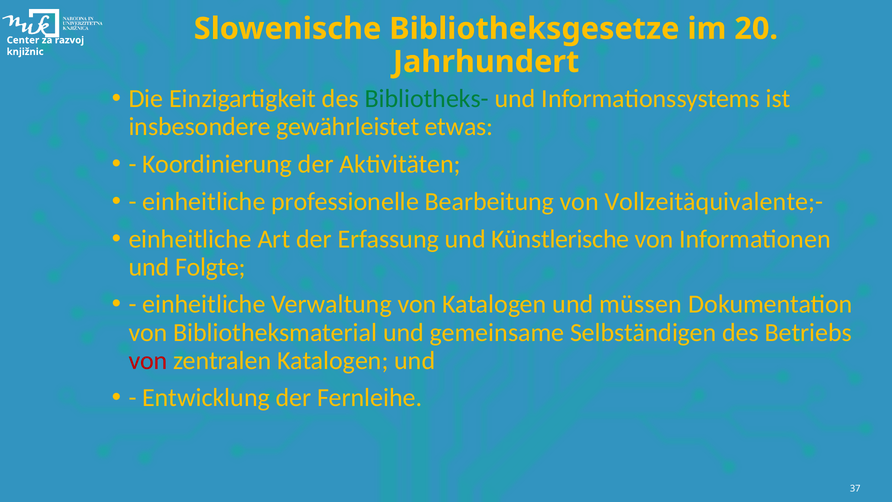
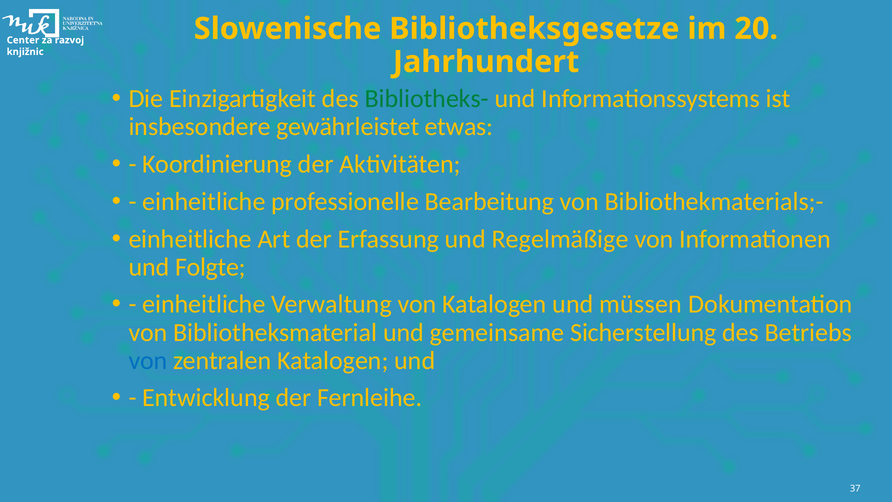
Vollzeitäquivalente;-: Vollzeitäquivalente;- -> Bibliothekmaterials;- (714, 201)
Künstlerische: Künstlerische -> Regelmäßige (560, 239)
Selbständigen: Selbständigen -> Sicherstellung (643, 332)
von colour: red -> blue (148, 360)
